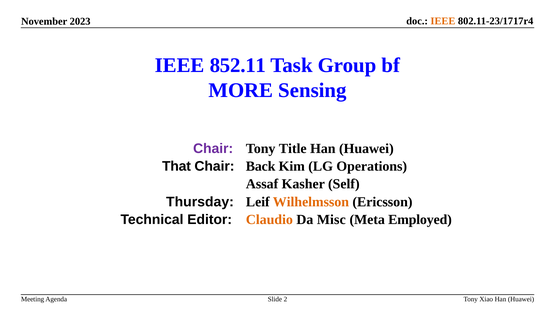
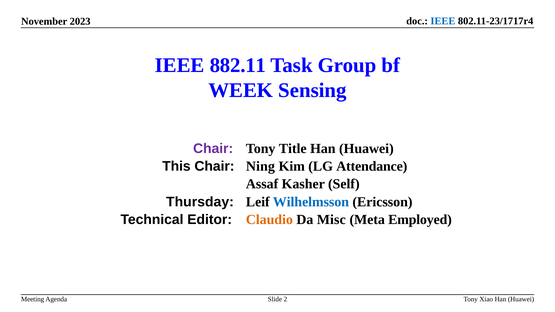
IEEE colour: orange -> blue (443, 21)
852.11: 852.11 -> 882.11 (238, 65)
MORE: MORE -> WEEK (241, 90)
That: That -> This (176, 166)
Back: Back -> Ning (260, 166)
Operations: Operations -> Attendance (372, 166)
Wilhelmsson colour: orange -> blue (311, 202)
